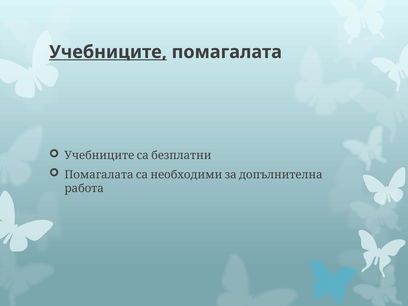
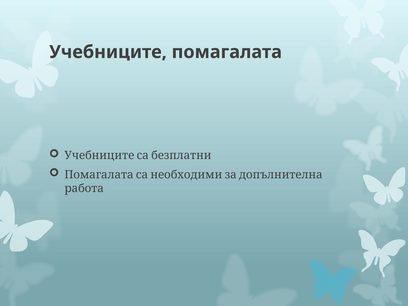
Учебниците underline: present -> none (108, 52)
